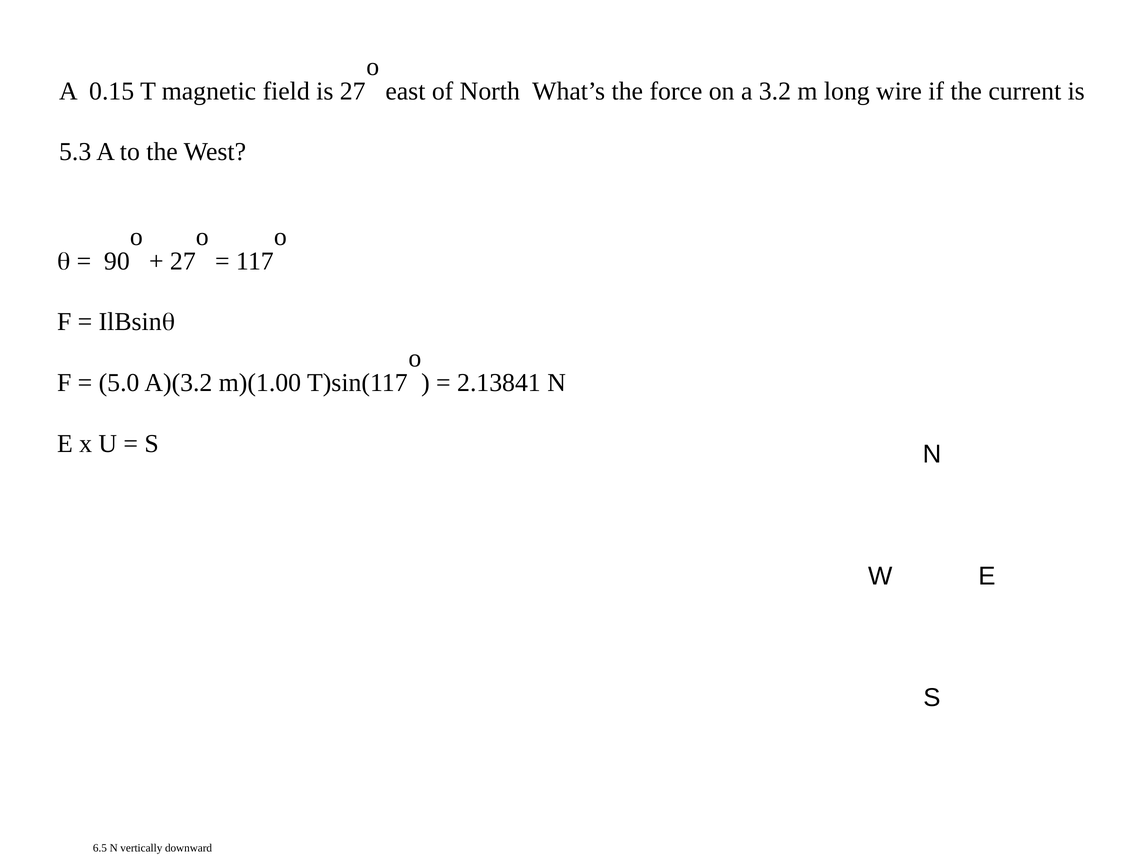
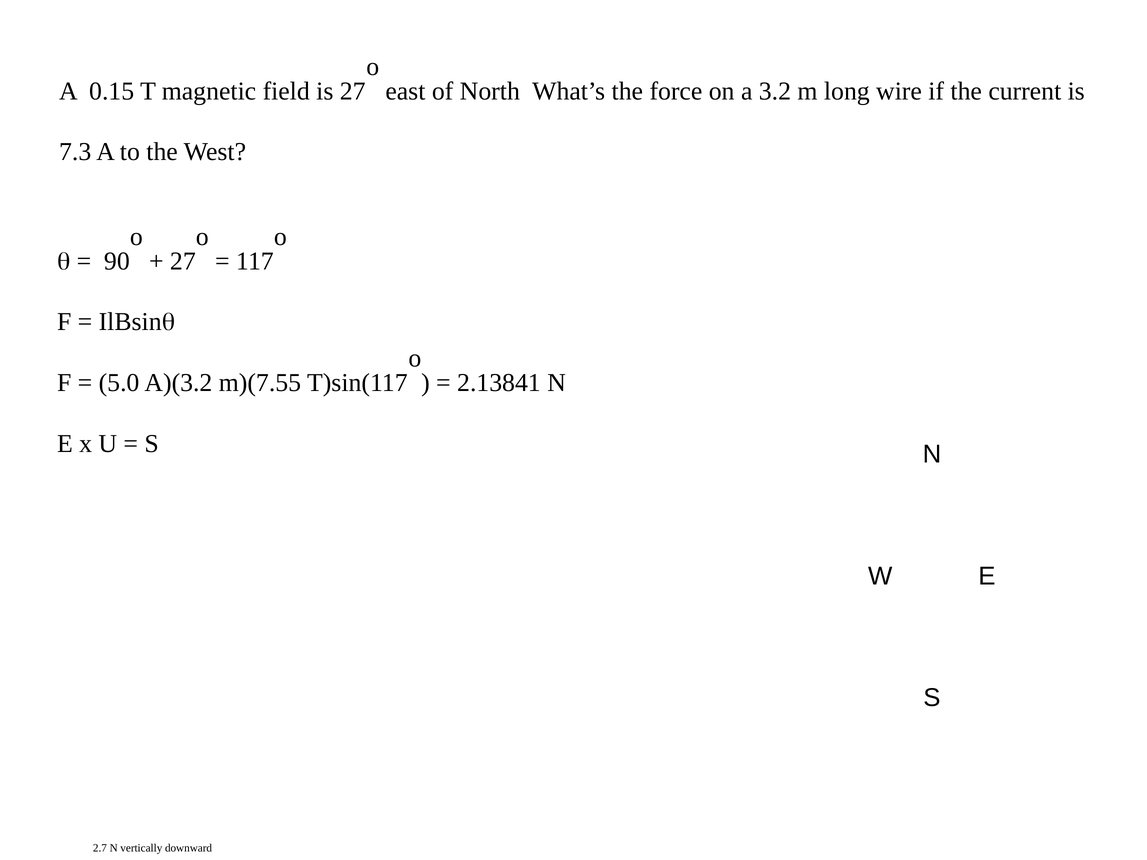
5.3: 5.3 -> 7.3 (75, 152)
m)(1.00: m)(1.00 -> m)(7.55 (260, 383)
6.5: 6.5 -> 2.7 (100, 848)
